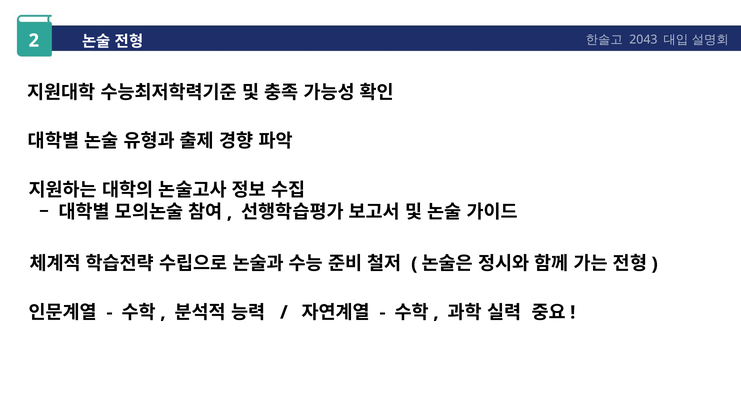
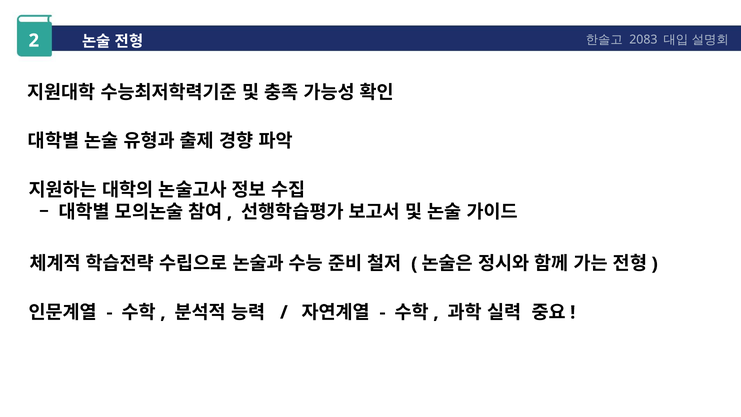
2043: 2043 -> 2083 (643, 40)
